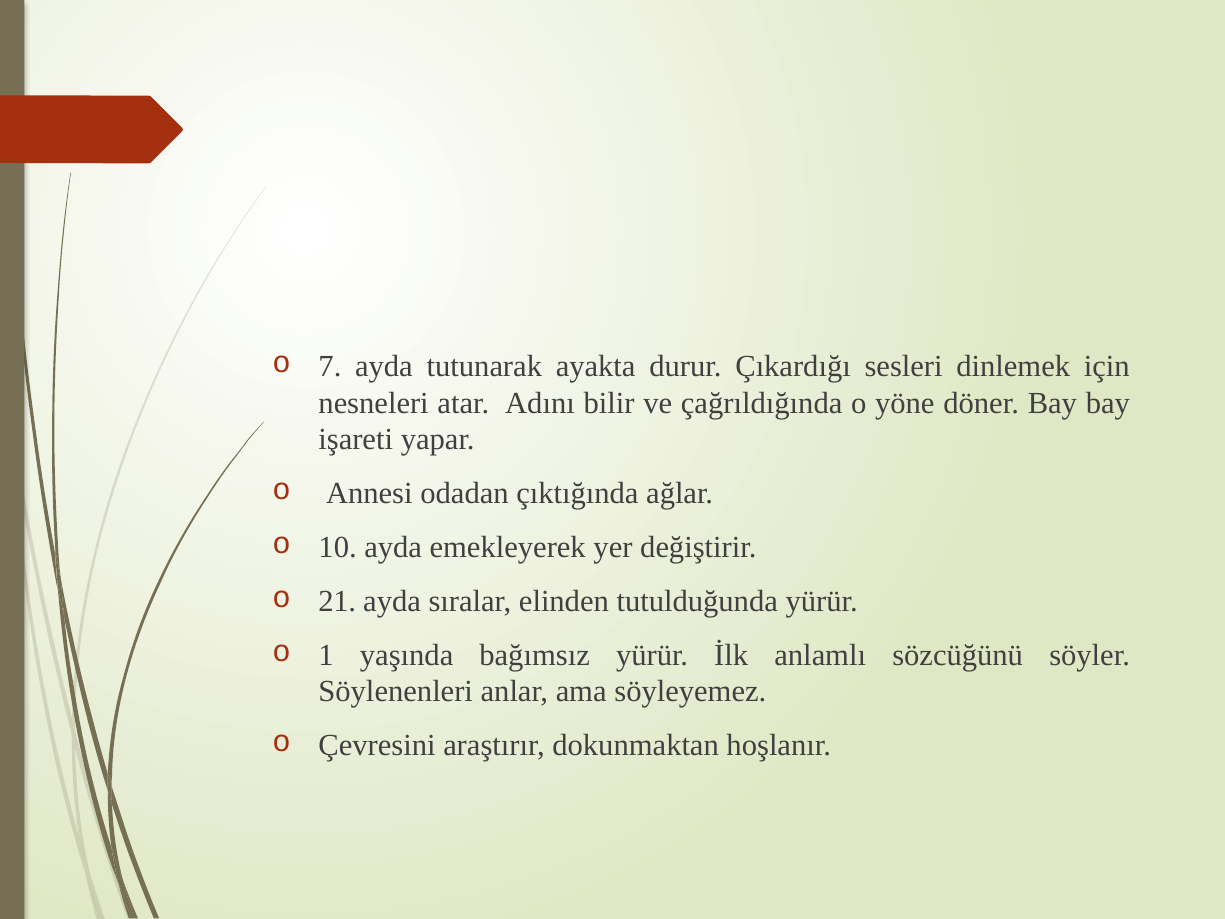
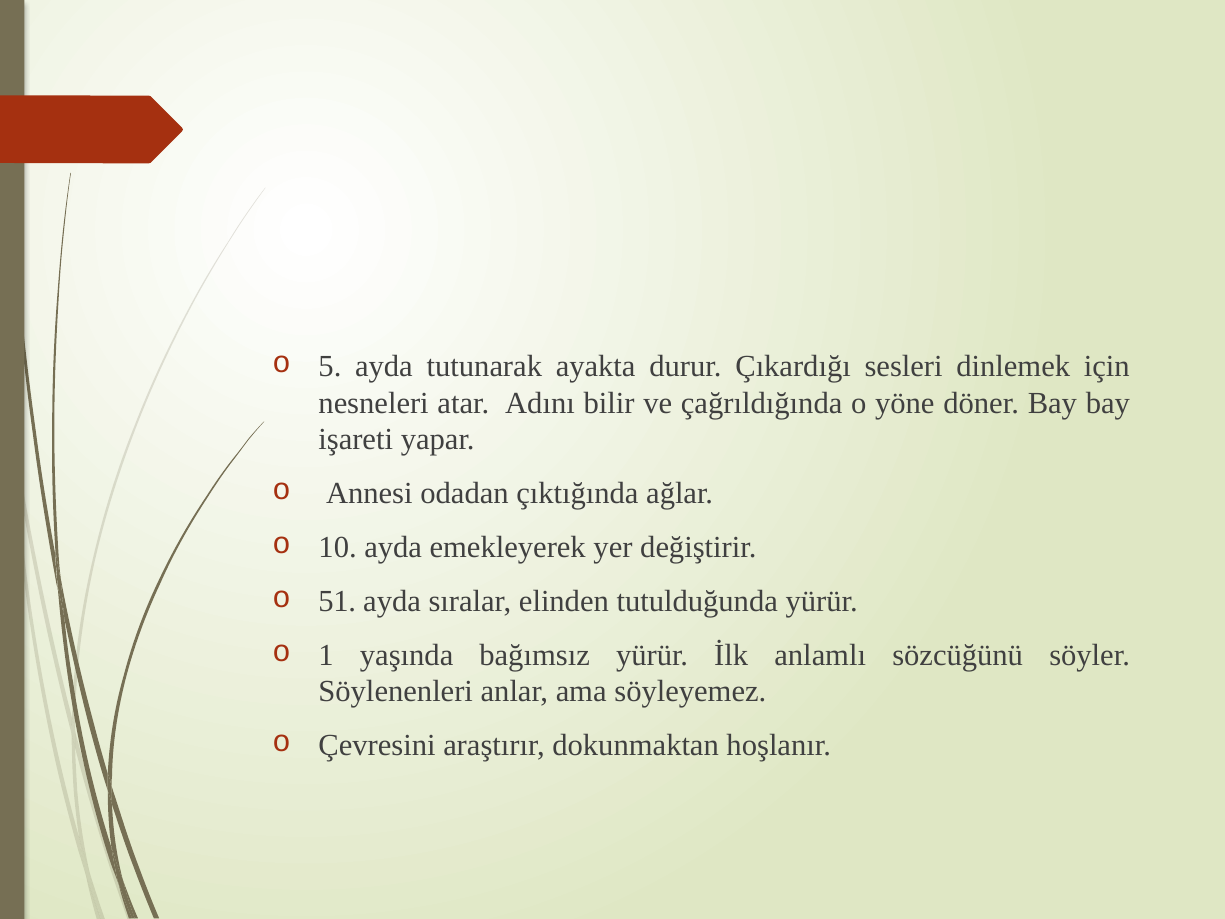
7: 7 -> 5 (330, 366)
21: 21 -> 51 (337, 601)
